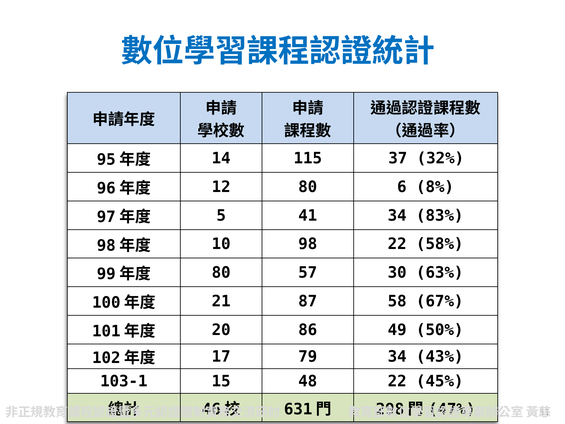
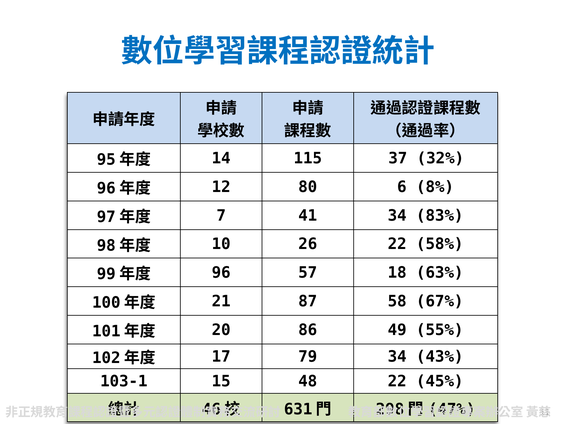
5: 5 -> 7 (221, 215)
98: 98 -> 26 (308, 244)
80: 80 -> 96 (221, 273)
30: 30 -> 18 (397, 273)
50%: 50% -> 55% (440, 330)
